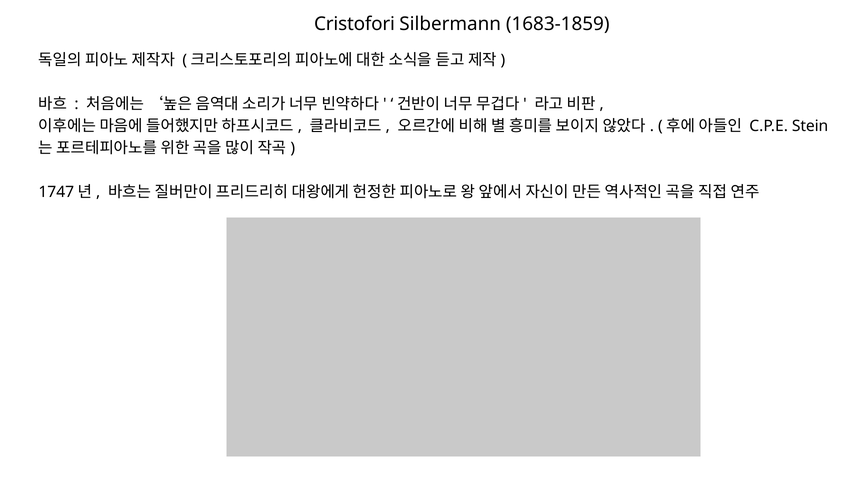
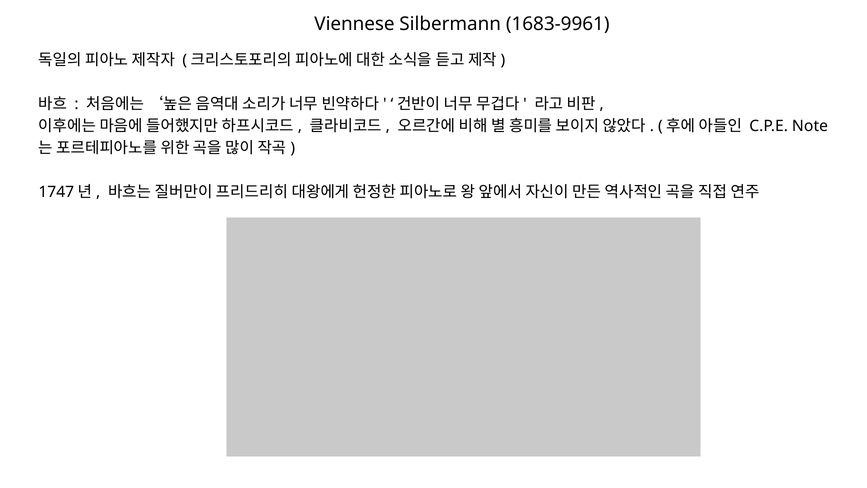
Cristofori: Cristofori -> Viennese (354, 24)
1683-1859: 1683-1859 -> 1683-9961 (558, 24)
Stein: Stein -> Note (810, 126)
